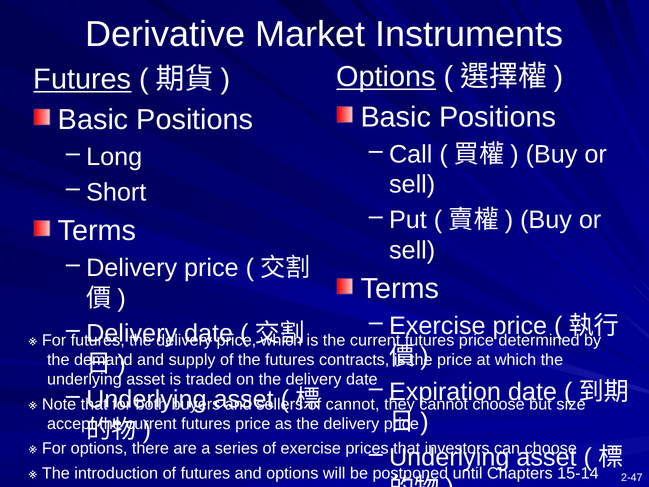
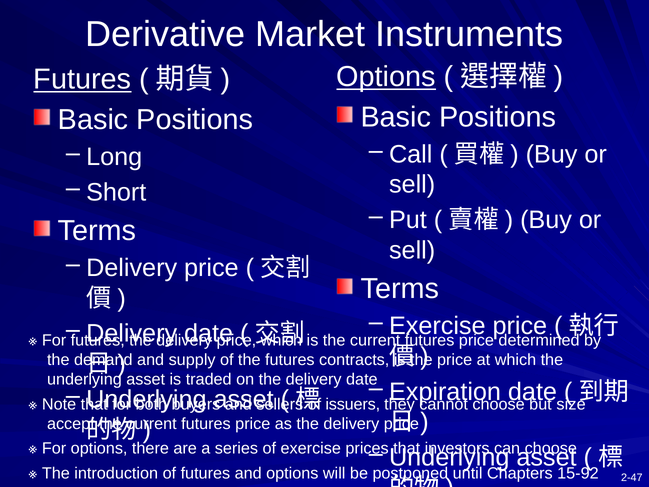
cannot: cannot -> issuers (353, 404)
15-14: 15-14 -> 15-92 (578, 473)
